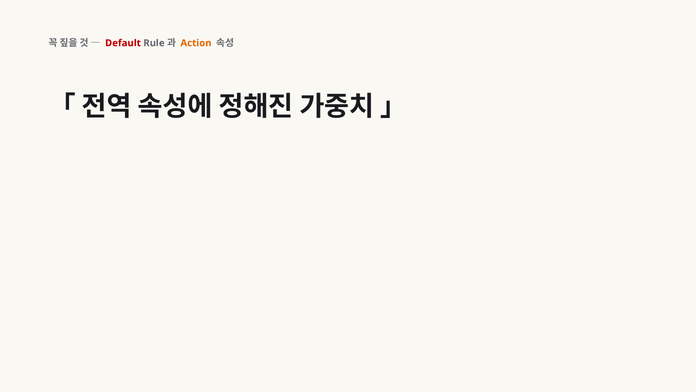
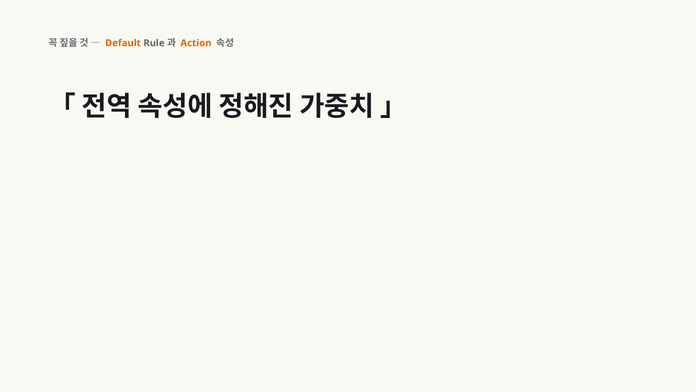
Default colour: red -> orange (123, 43)
